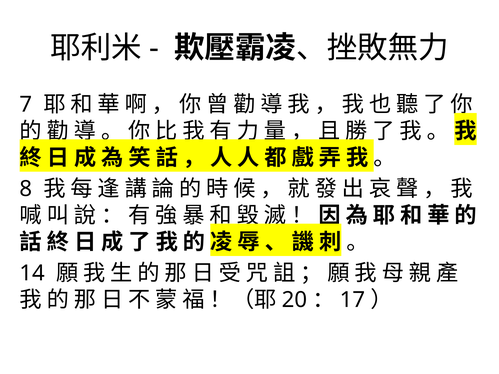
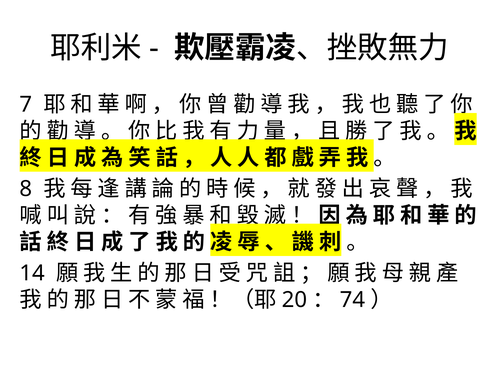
17: 17 -> 74 (353, 300)
